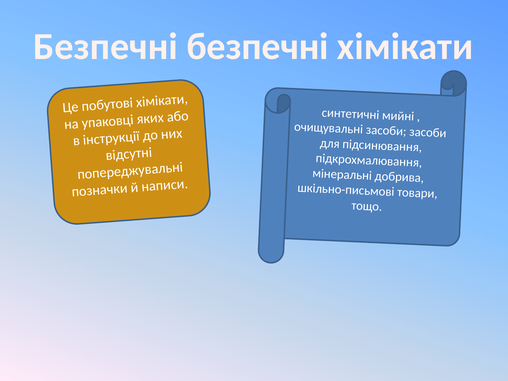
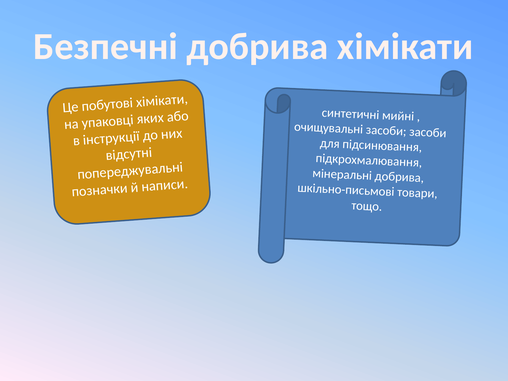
Безпечні безпечні: безпечні -> добрива (257, 47)
